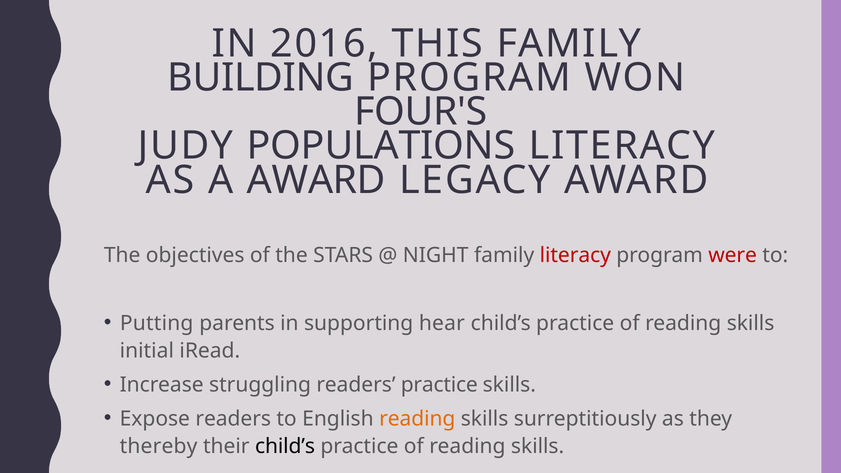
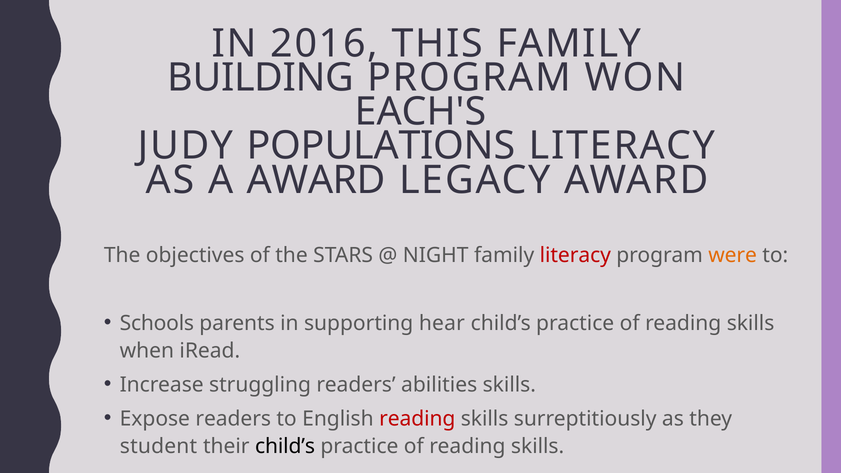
FOUR'S: FOUR'S -> EACH'S (421, 112)
were colour: red -> orange (733, 255)
Putting: Putting -> Schools (157, 323)
initial: initial -> when (147, 351)
readers practice: practice -> abilities (439, 385)
reading colour: orange -> red (417, 419)
thereby: thereby -> student (159, 446)
